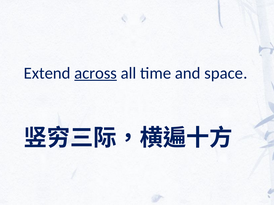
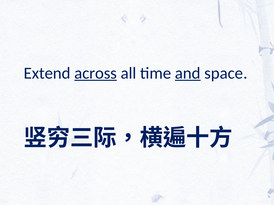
and underline: none -> present (188, 73)
